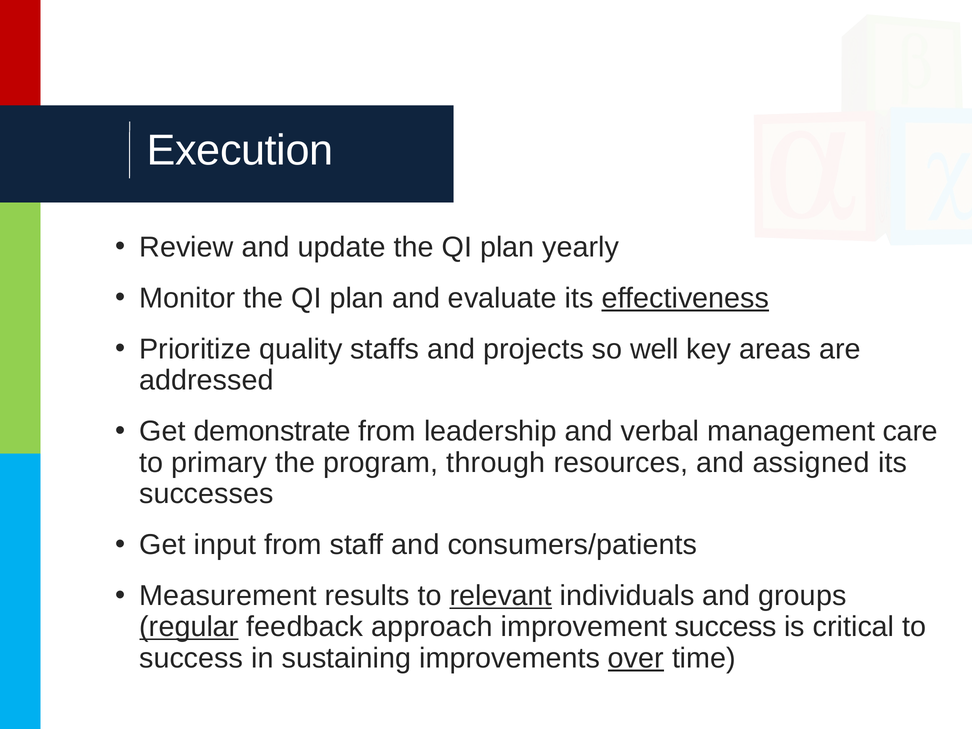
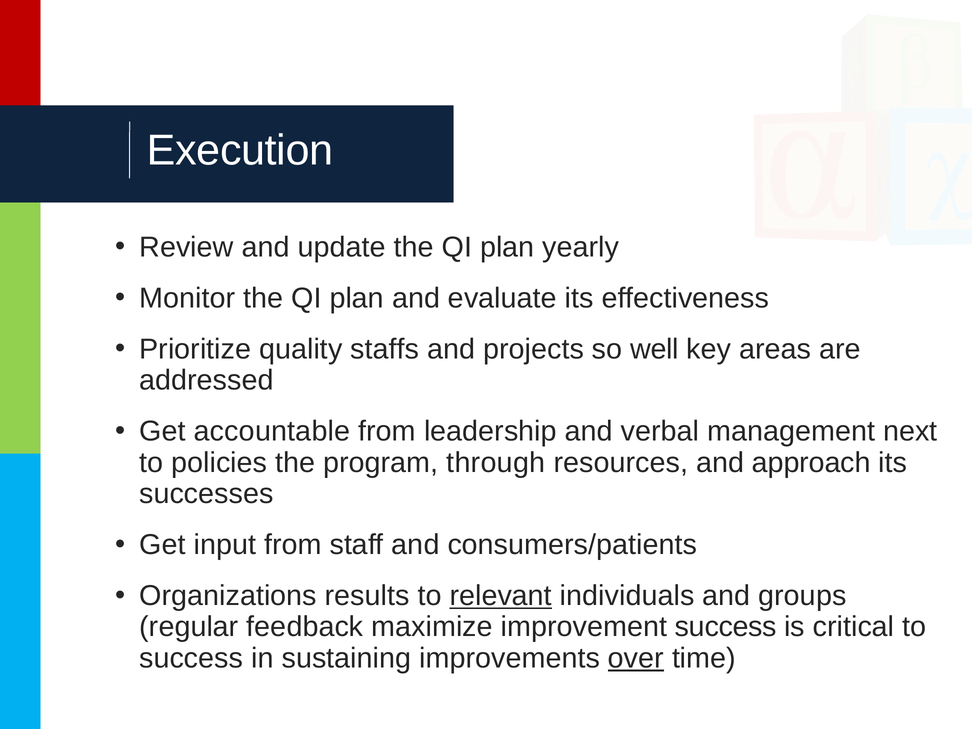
effectiveness underline: present -> none (685, 298)
demonstrate: demonstrate -> accountable (272, 431)
care: care -> next (910, 431)
primary: primary -> policies (219, 463)
assigned: assigned -> approach (811, 463)
Measurement: Measurement -> Organizations (228, 596)
regular underline: present -> none (189, 627)
approach: approach -> maximize (432, 627)
